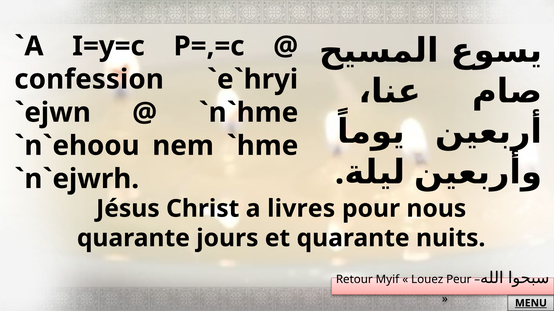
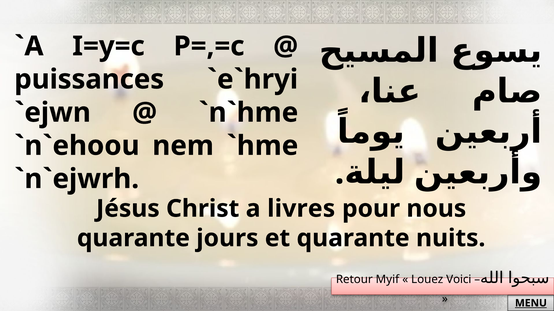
confession: confession -> puissances (89, 80)
Peur: Peur -> Voici (459, 280)
